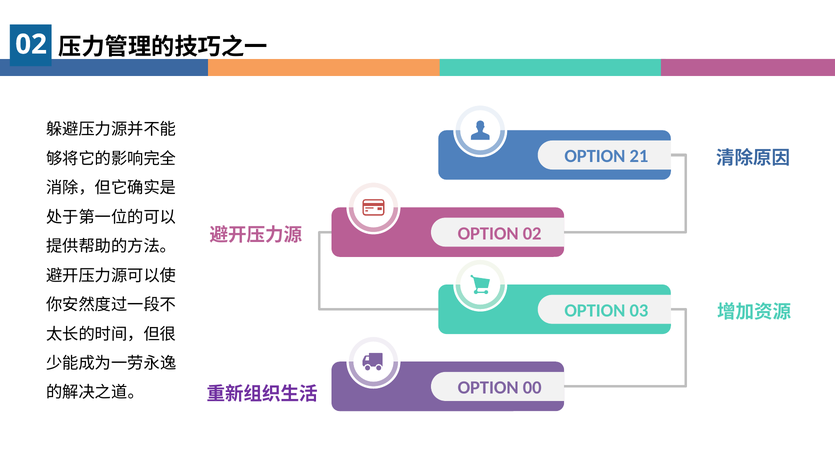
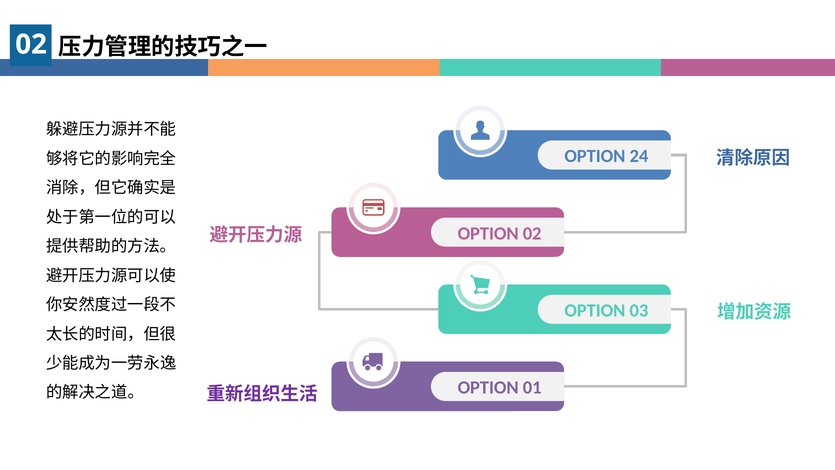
21: 21 -> 24 (639, 156)
00: 00 -> 01 (532, 388)
